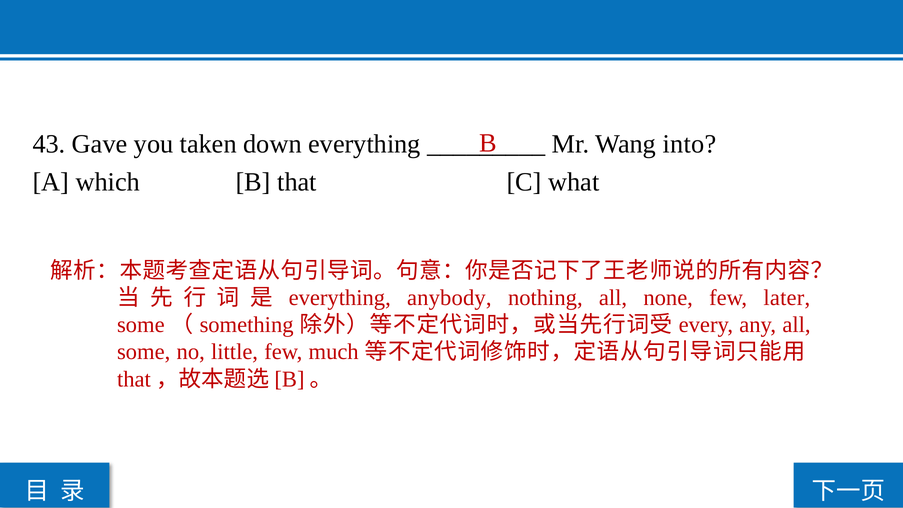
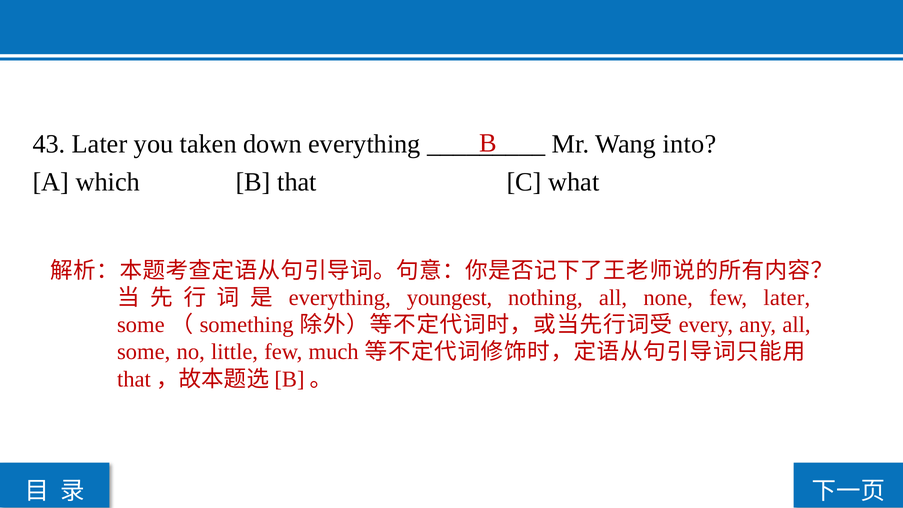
43 Gave: Gave -> Later (100, 144)
anybody: anybody -> youngest (450, 298)
